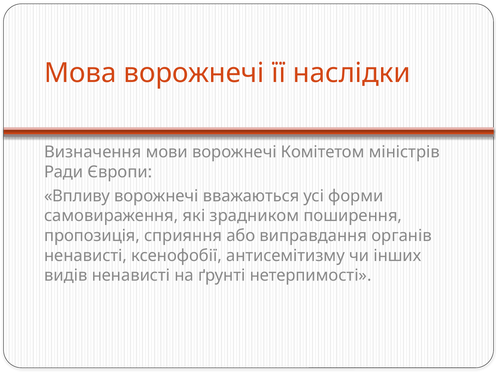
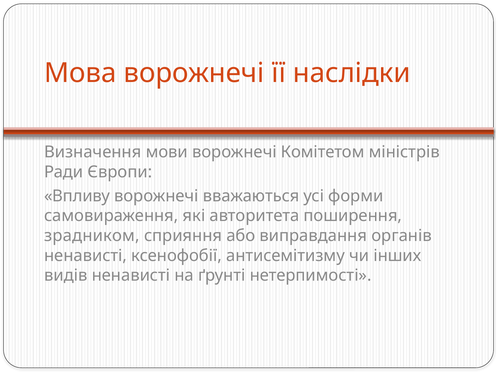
зрадником: зрадником -> авторитета (254, 216)
пропозиція: пропозиція -> зрадником (92, 236)
